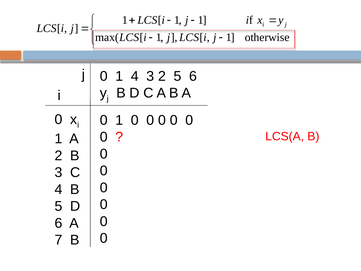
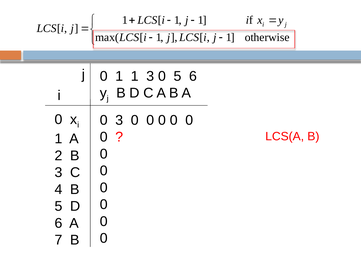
1 4: 4 -> 1 (135, 76)
2: 2 -> 0 (162, 76)
1: 1 -> 3 (119, 120)
